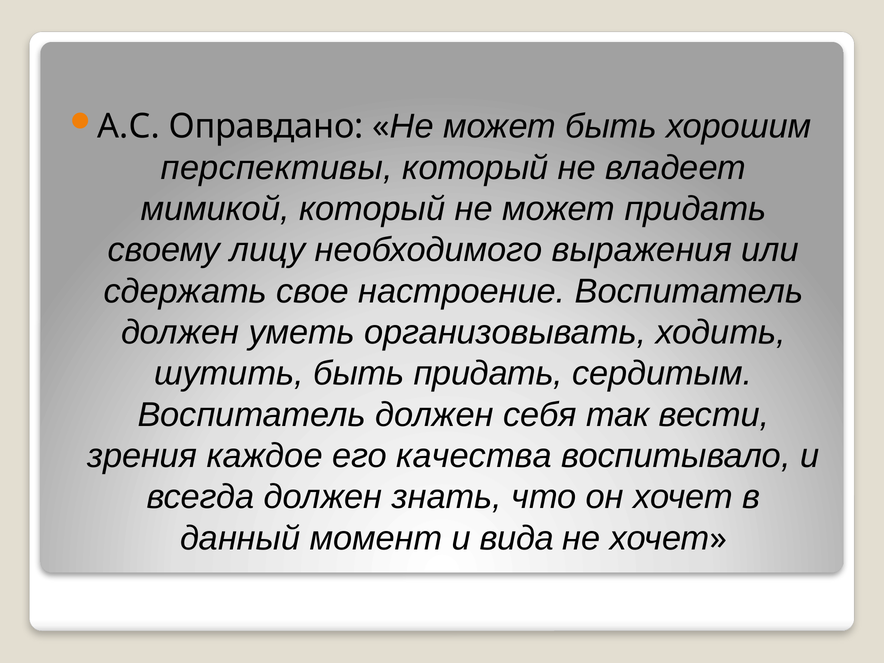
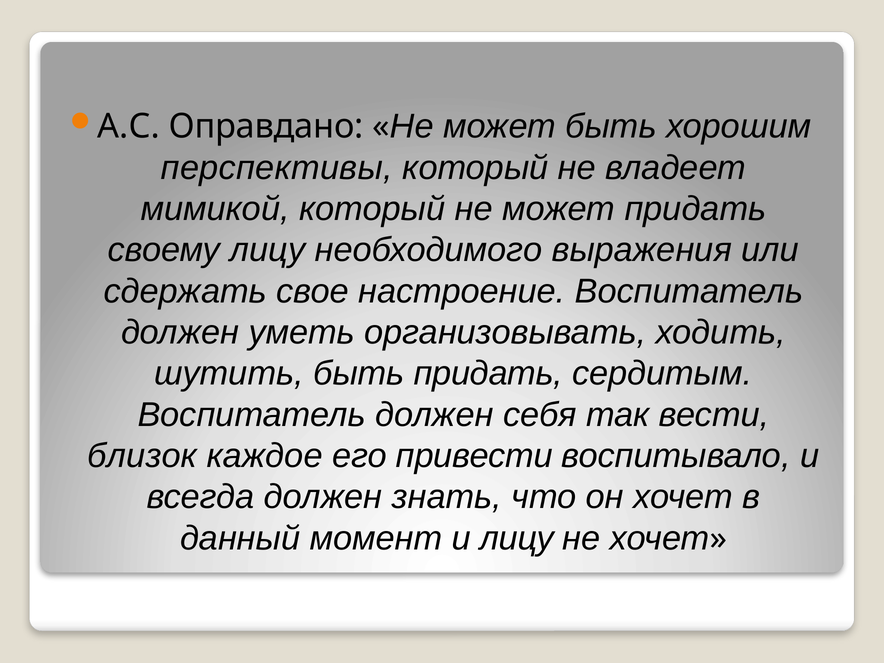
зрения: зрения -> близок (142, 456)
качества: качества -> привести (474, 456)
и вида: вида -> лицу (517, 538)
